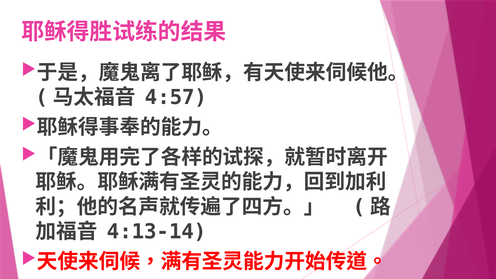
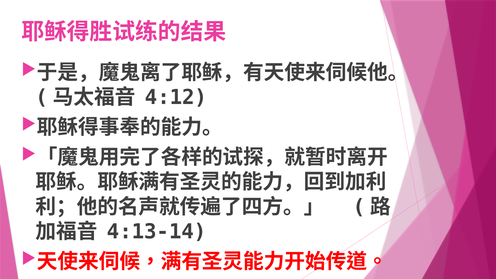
4:57: 4:57 -> 4:12 (176, 97)
